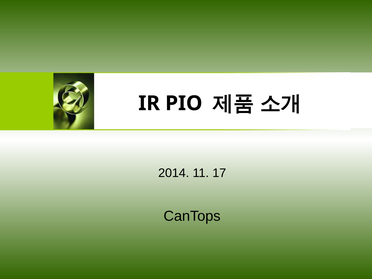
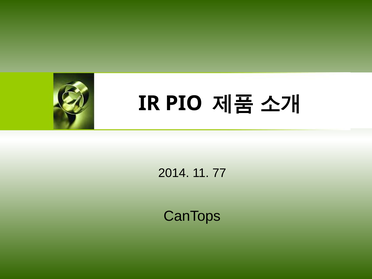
17: 17 -> 77 (219, 173)
